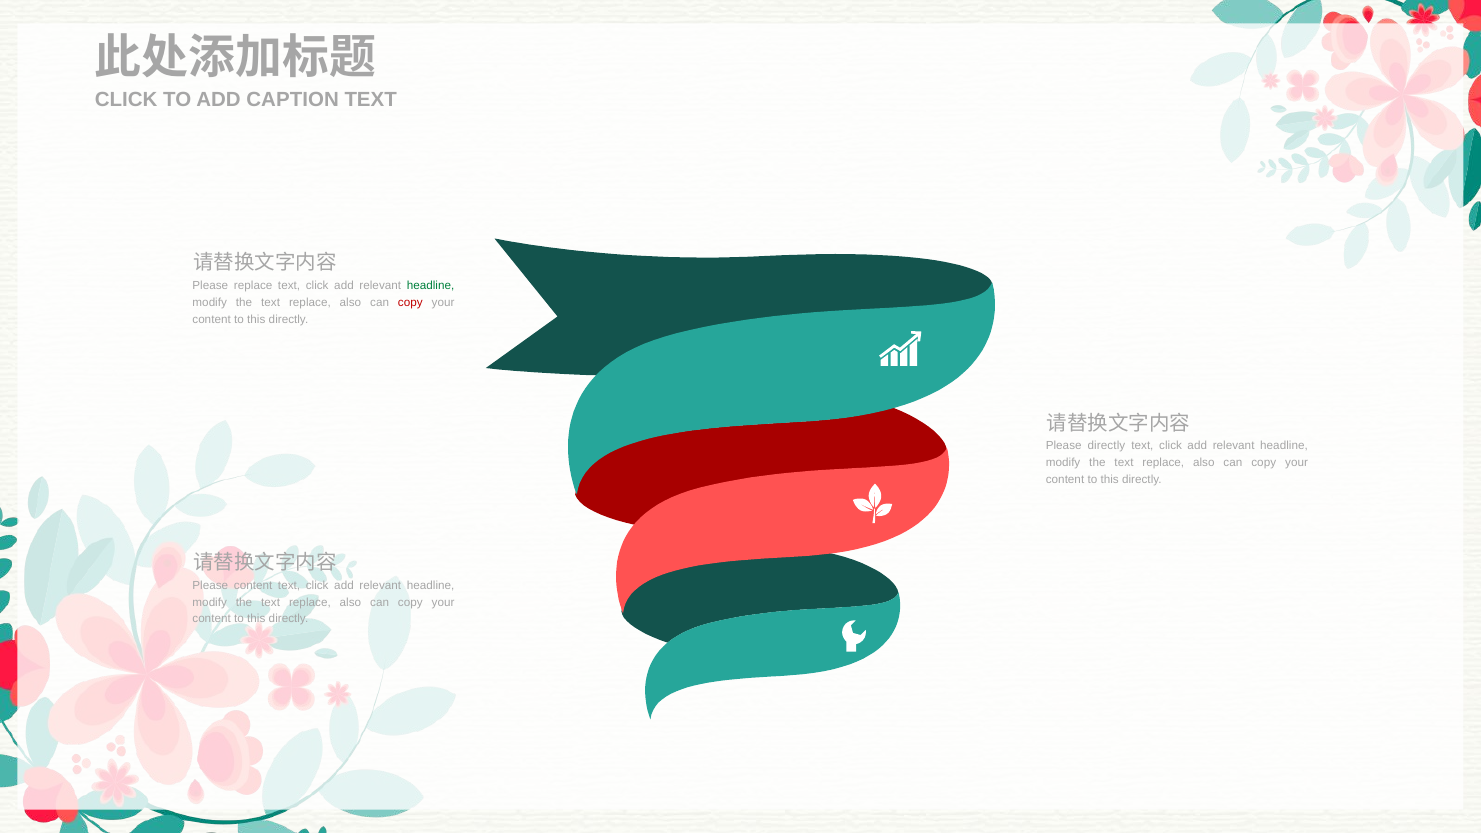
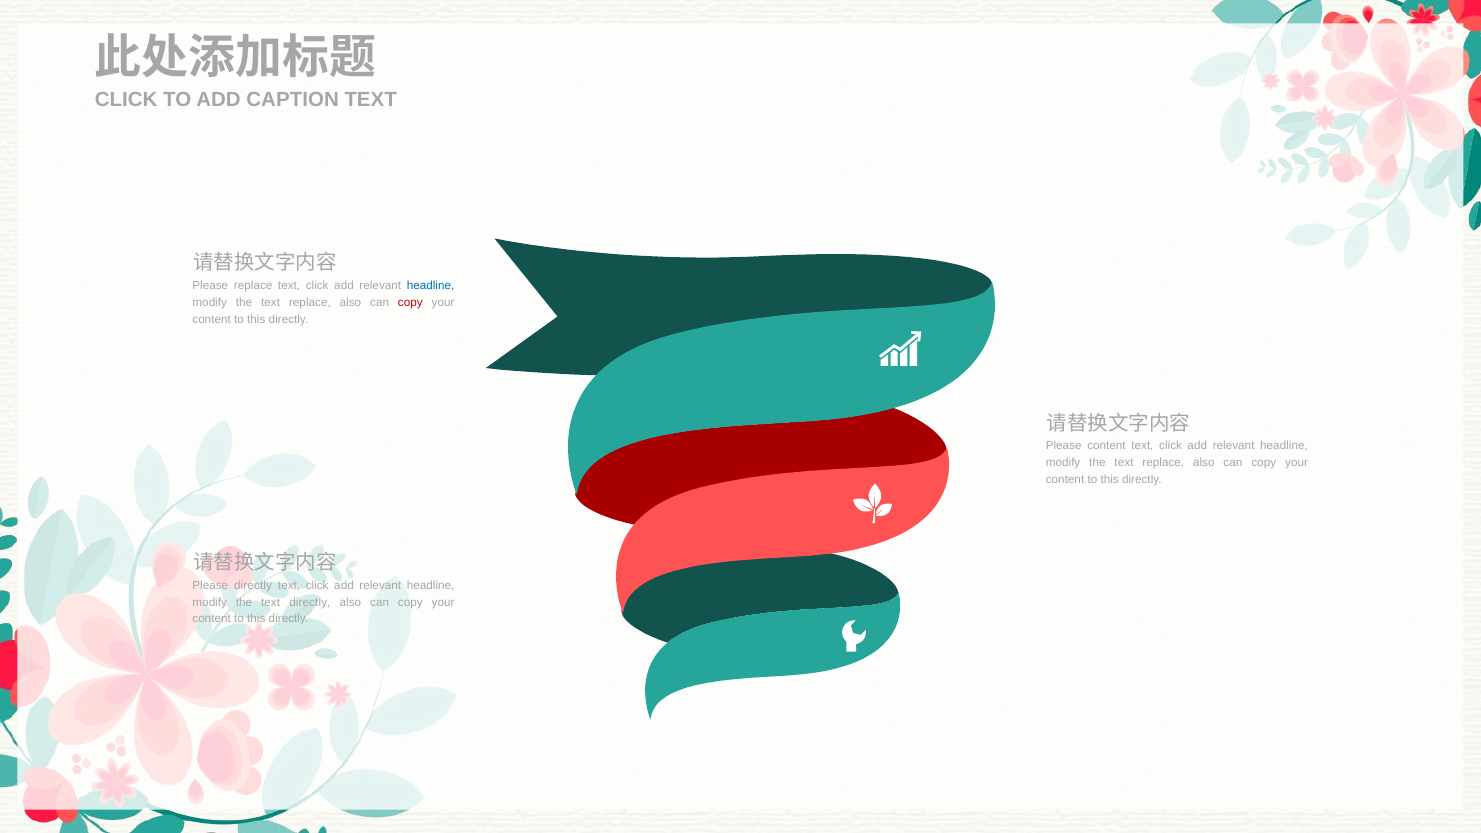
headline colour: green -> blue (431, 286)
Please directly: directly -> content (1106, 446)
Please content: content -> directly (253, 585)
replace: replace -> directly (310, 602)
